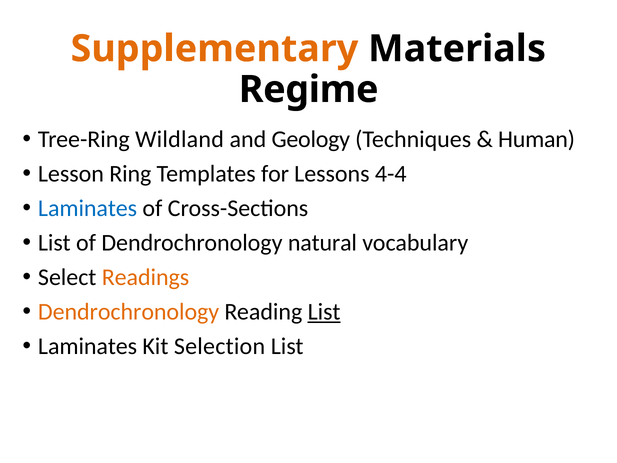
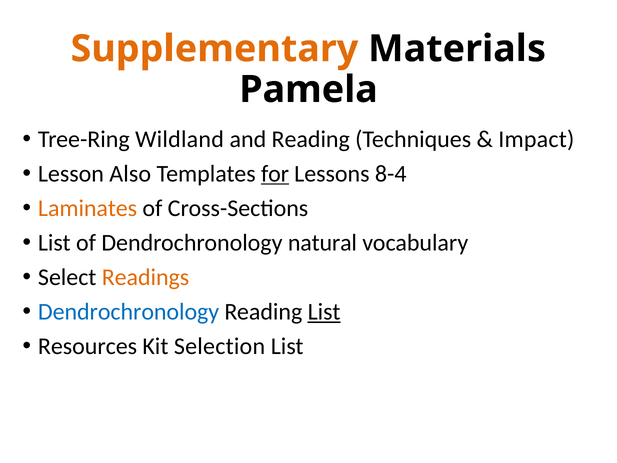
Regime: Regime -> Pamela (309, 89)
and Geology: Geology -> Reading (311, 139)
Human: Human -> Impact (536, 139)
Ring: Ring -> Also (130, 174)
for underline: none -> present (275, 174)
4-4: 4-4 -> 8-4 (391, 174)
Laminates colour: blue -> orange (88, 208)
Dendrochronology colour: orange -> blue (129, 312)
Laminates: Laminates -> Resources (88, 346)
